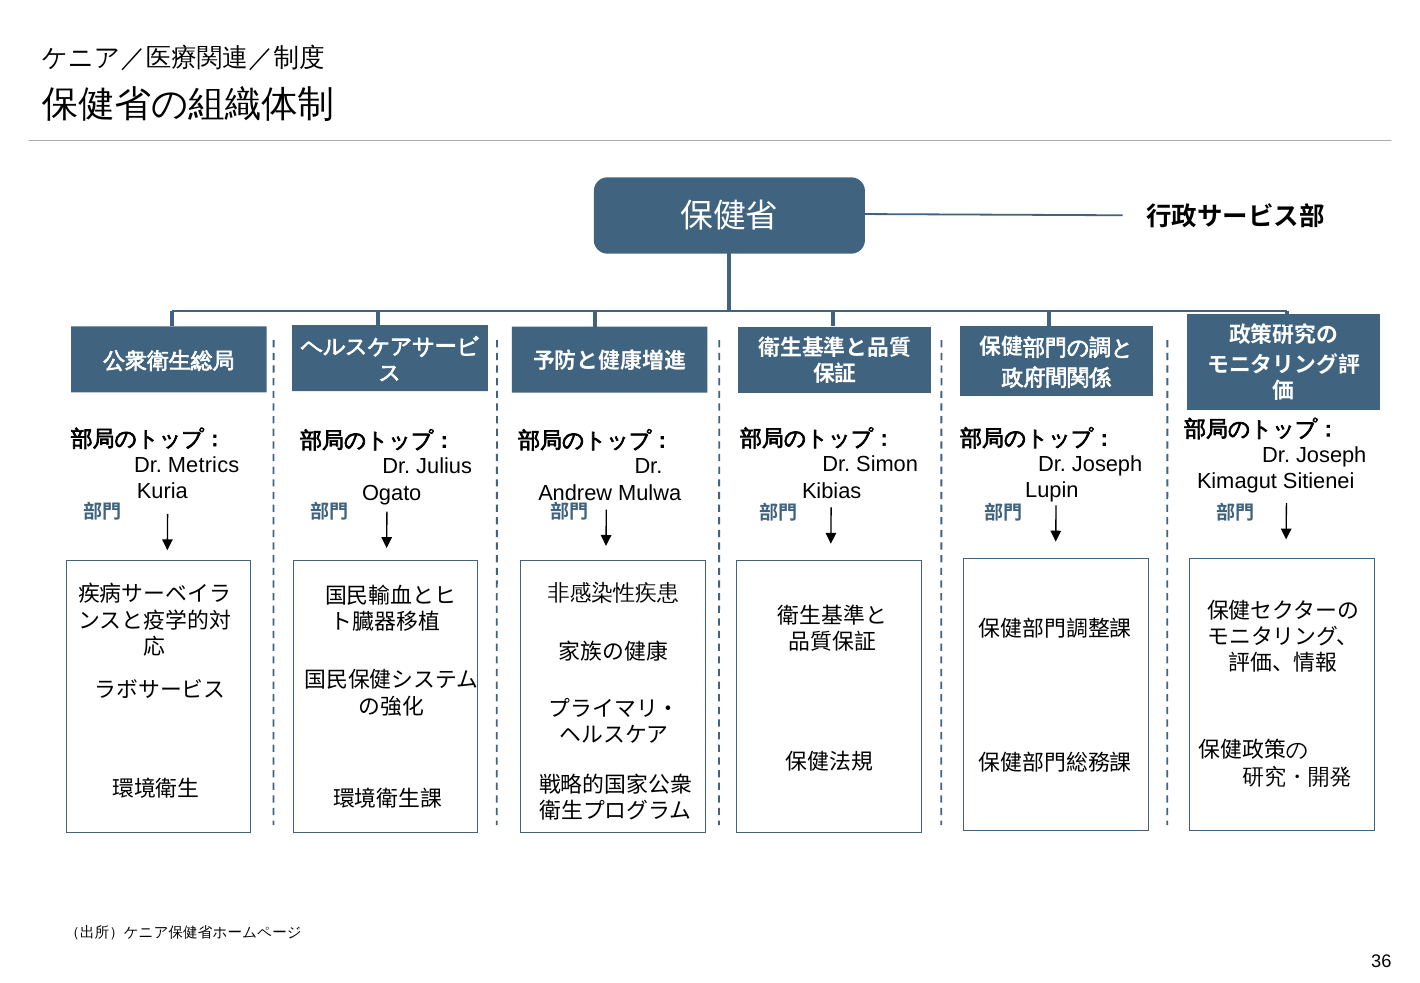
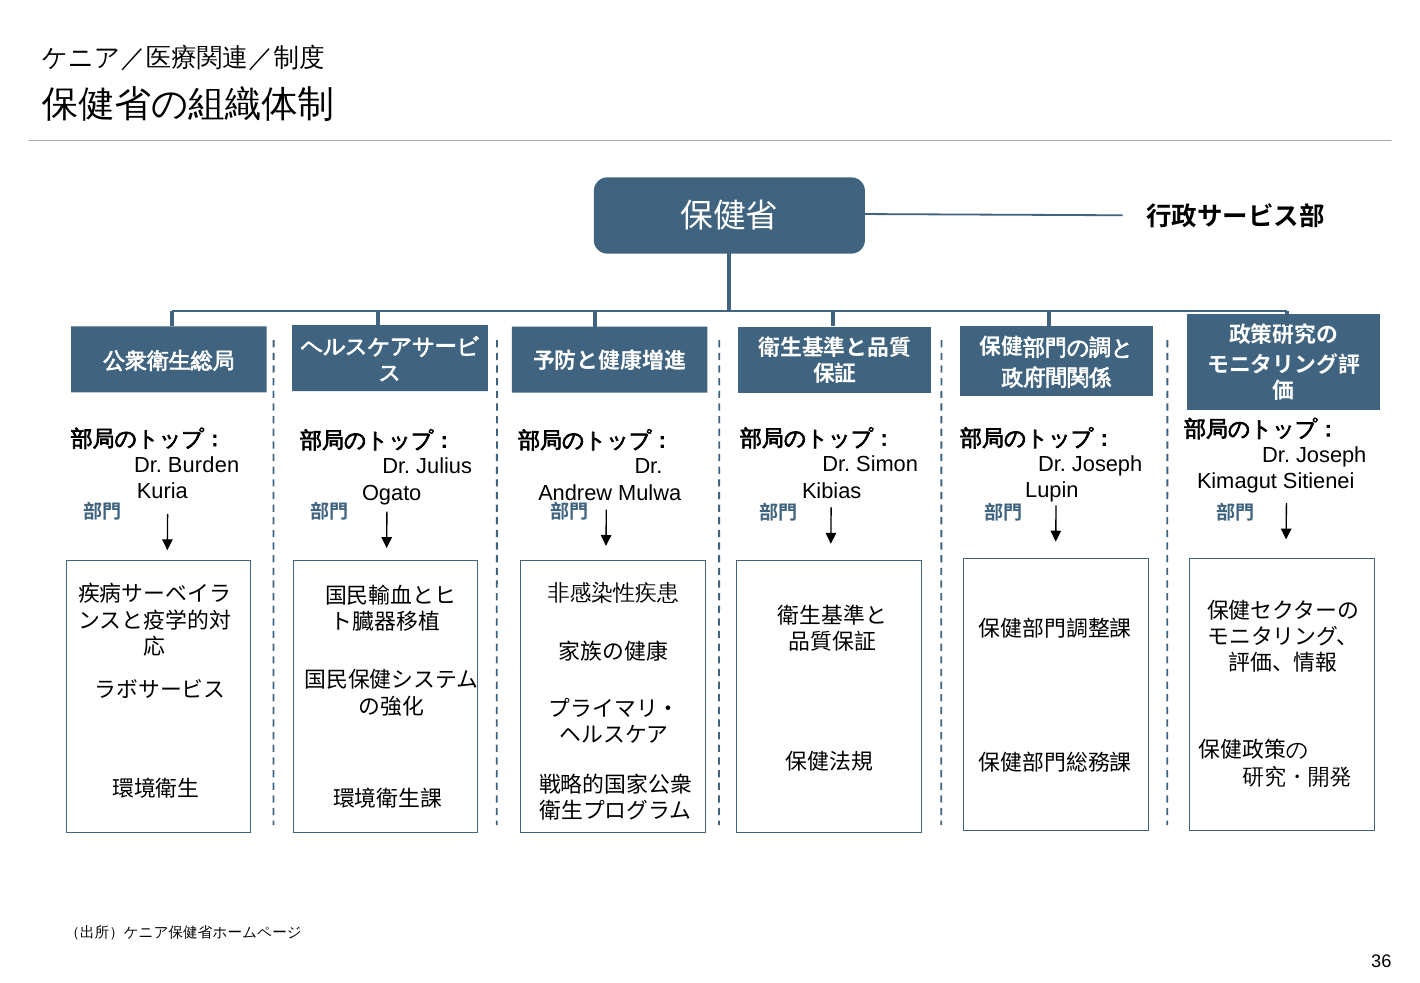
Metrics: Metrics -> Burden (204, 465)
